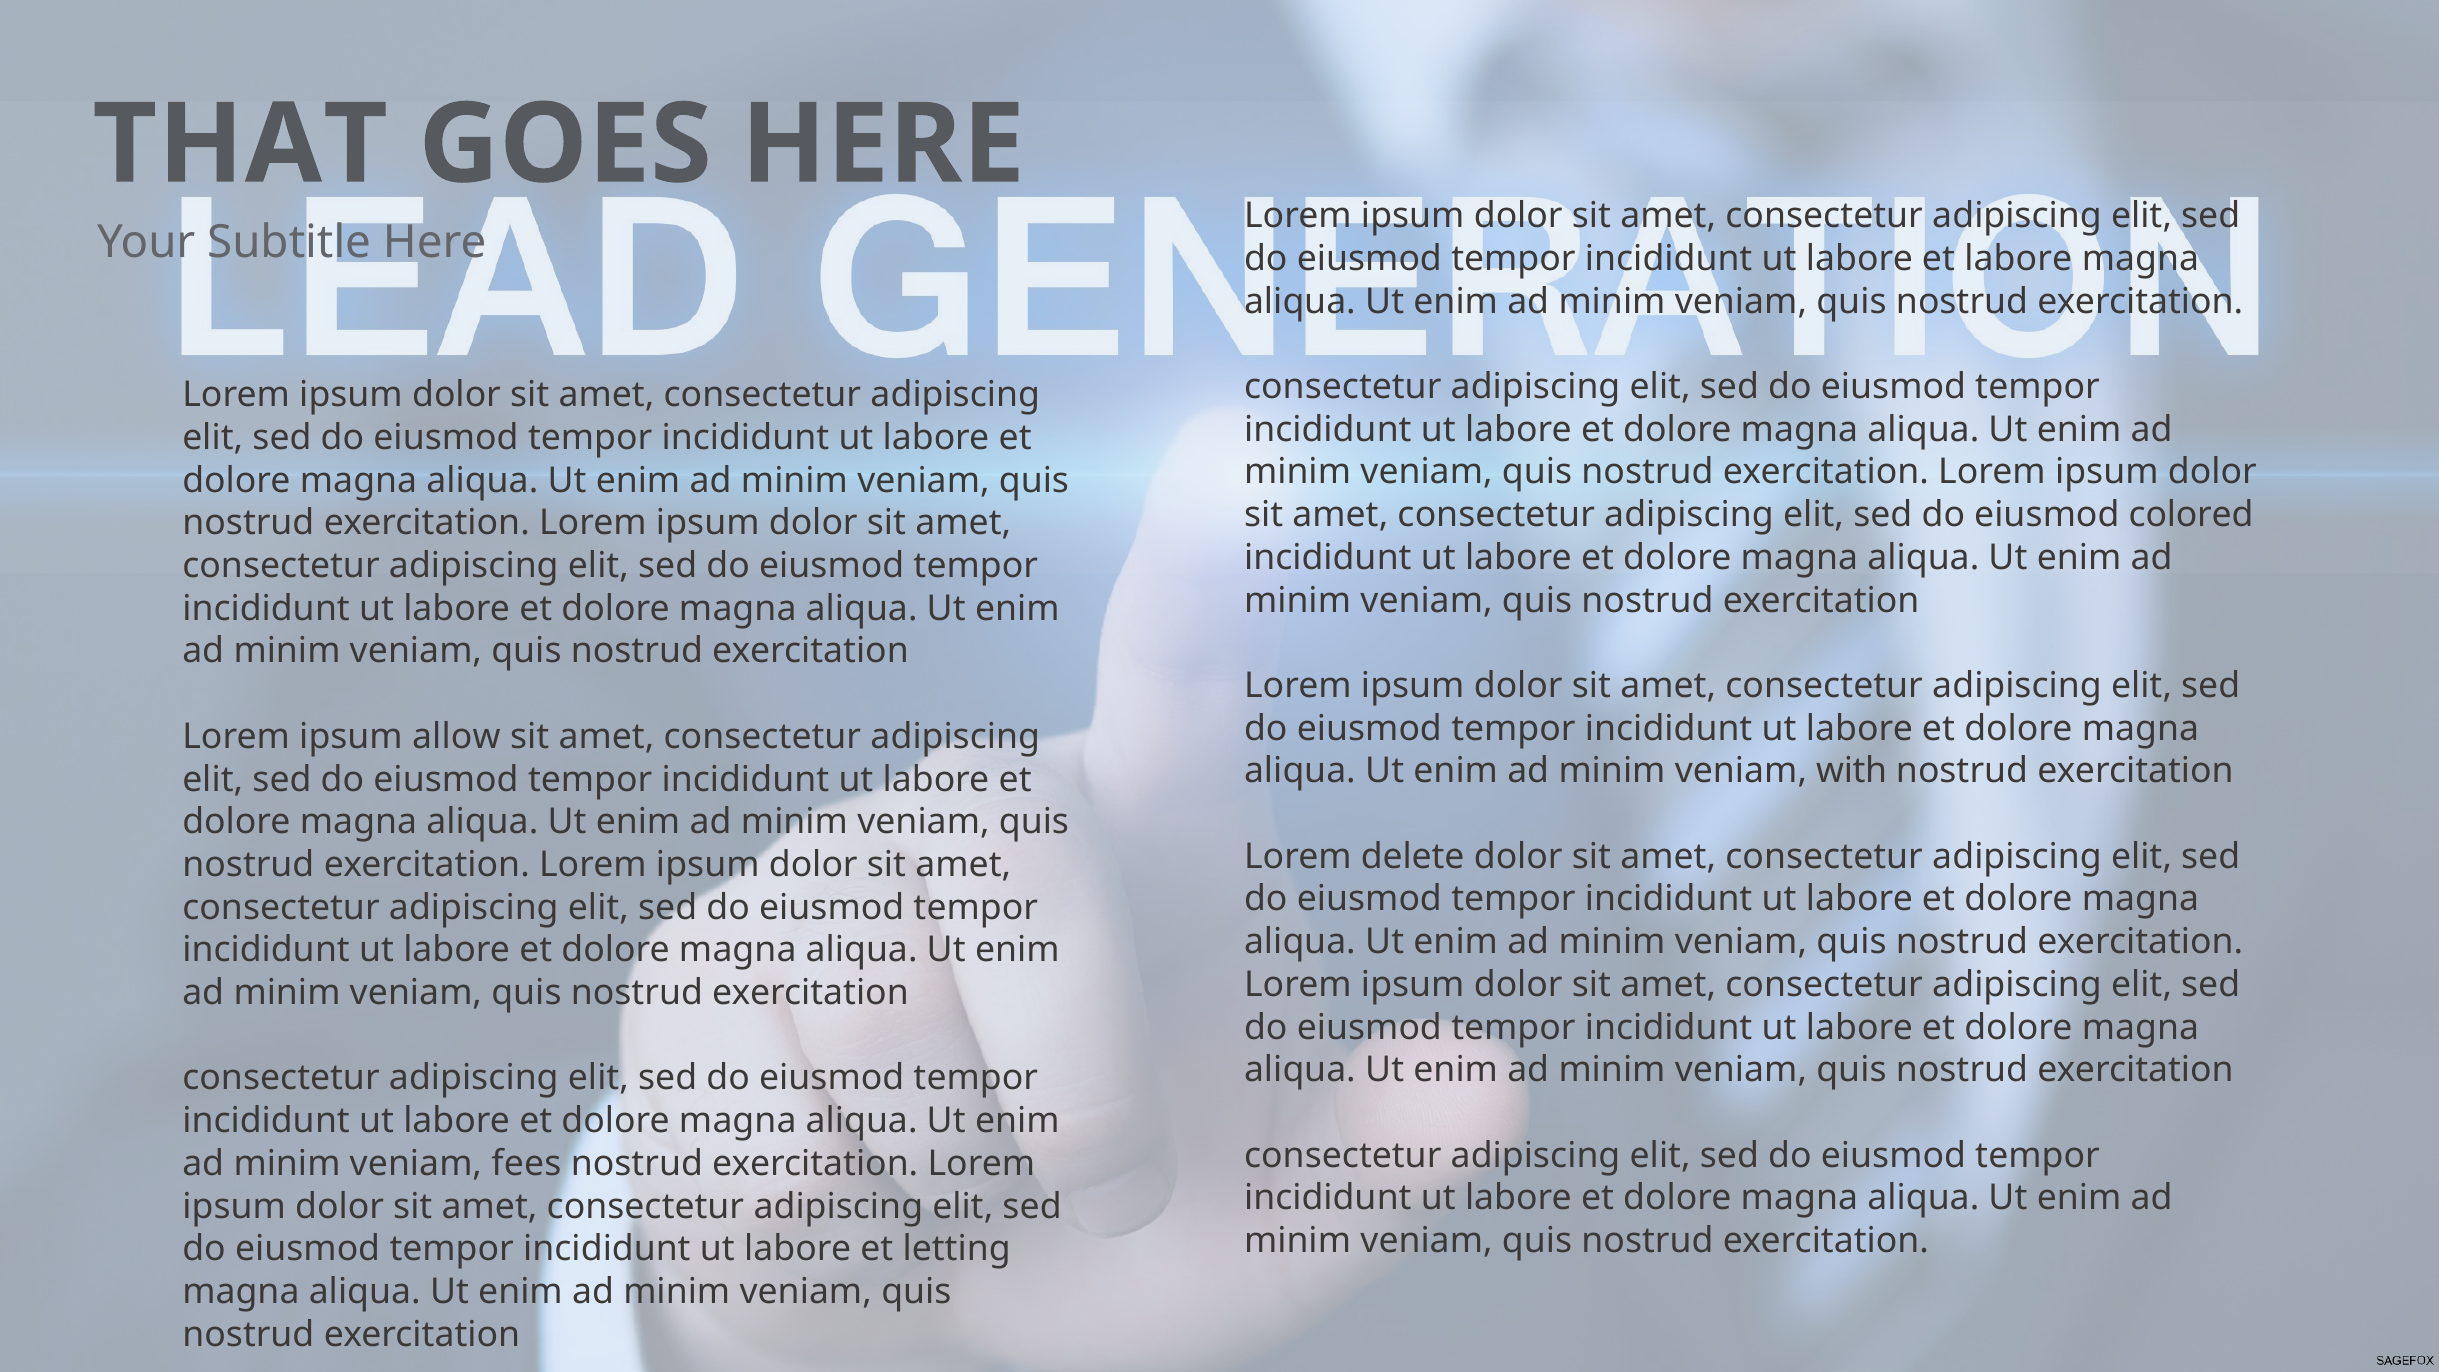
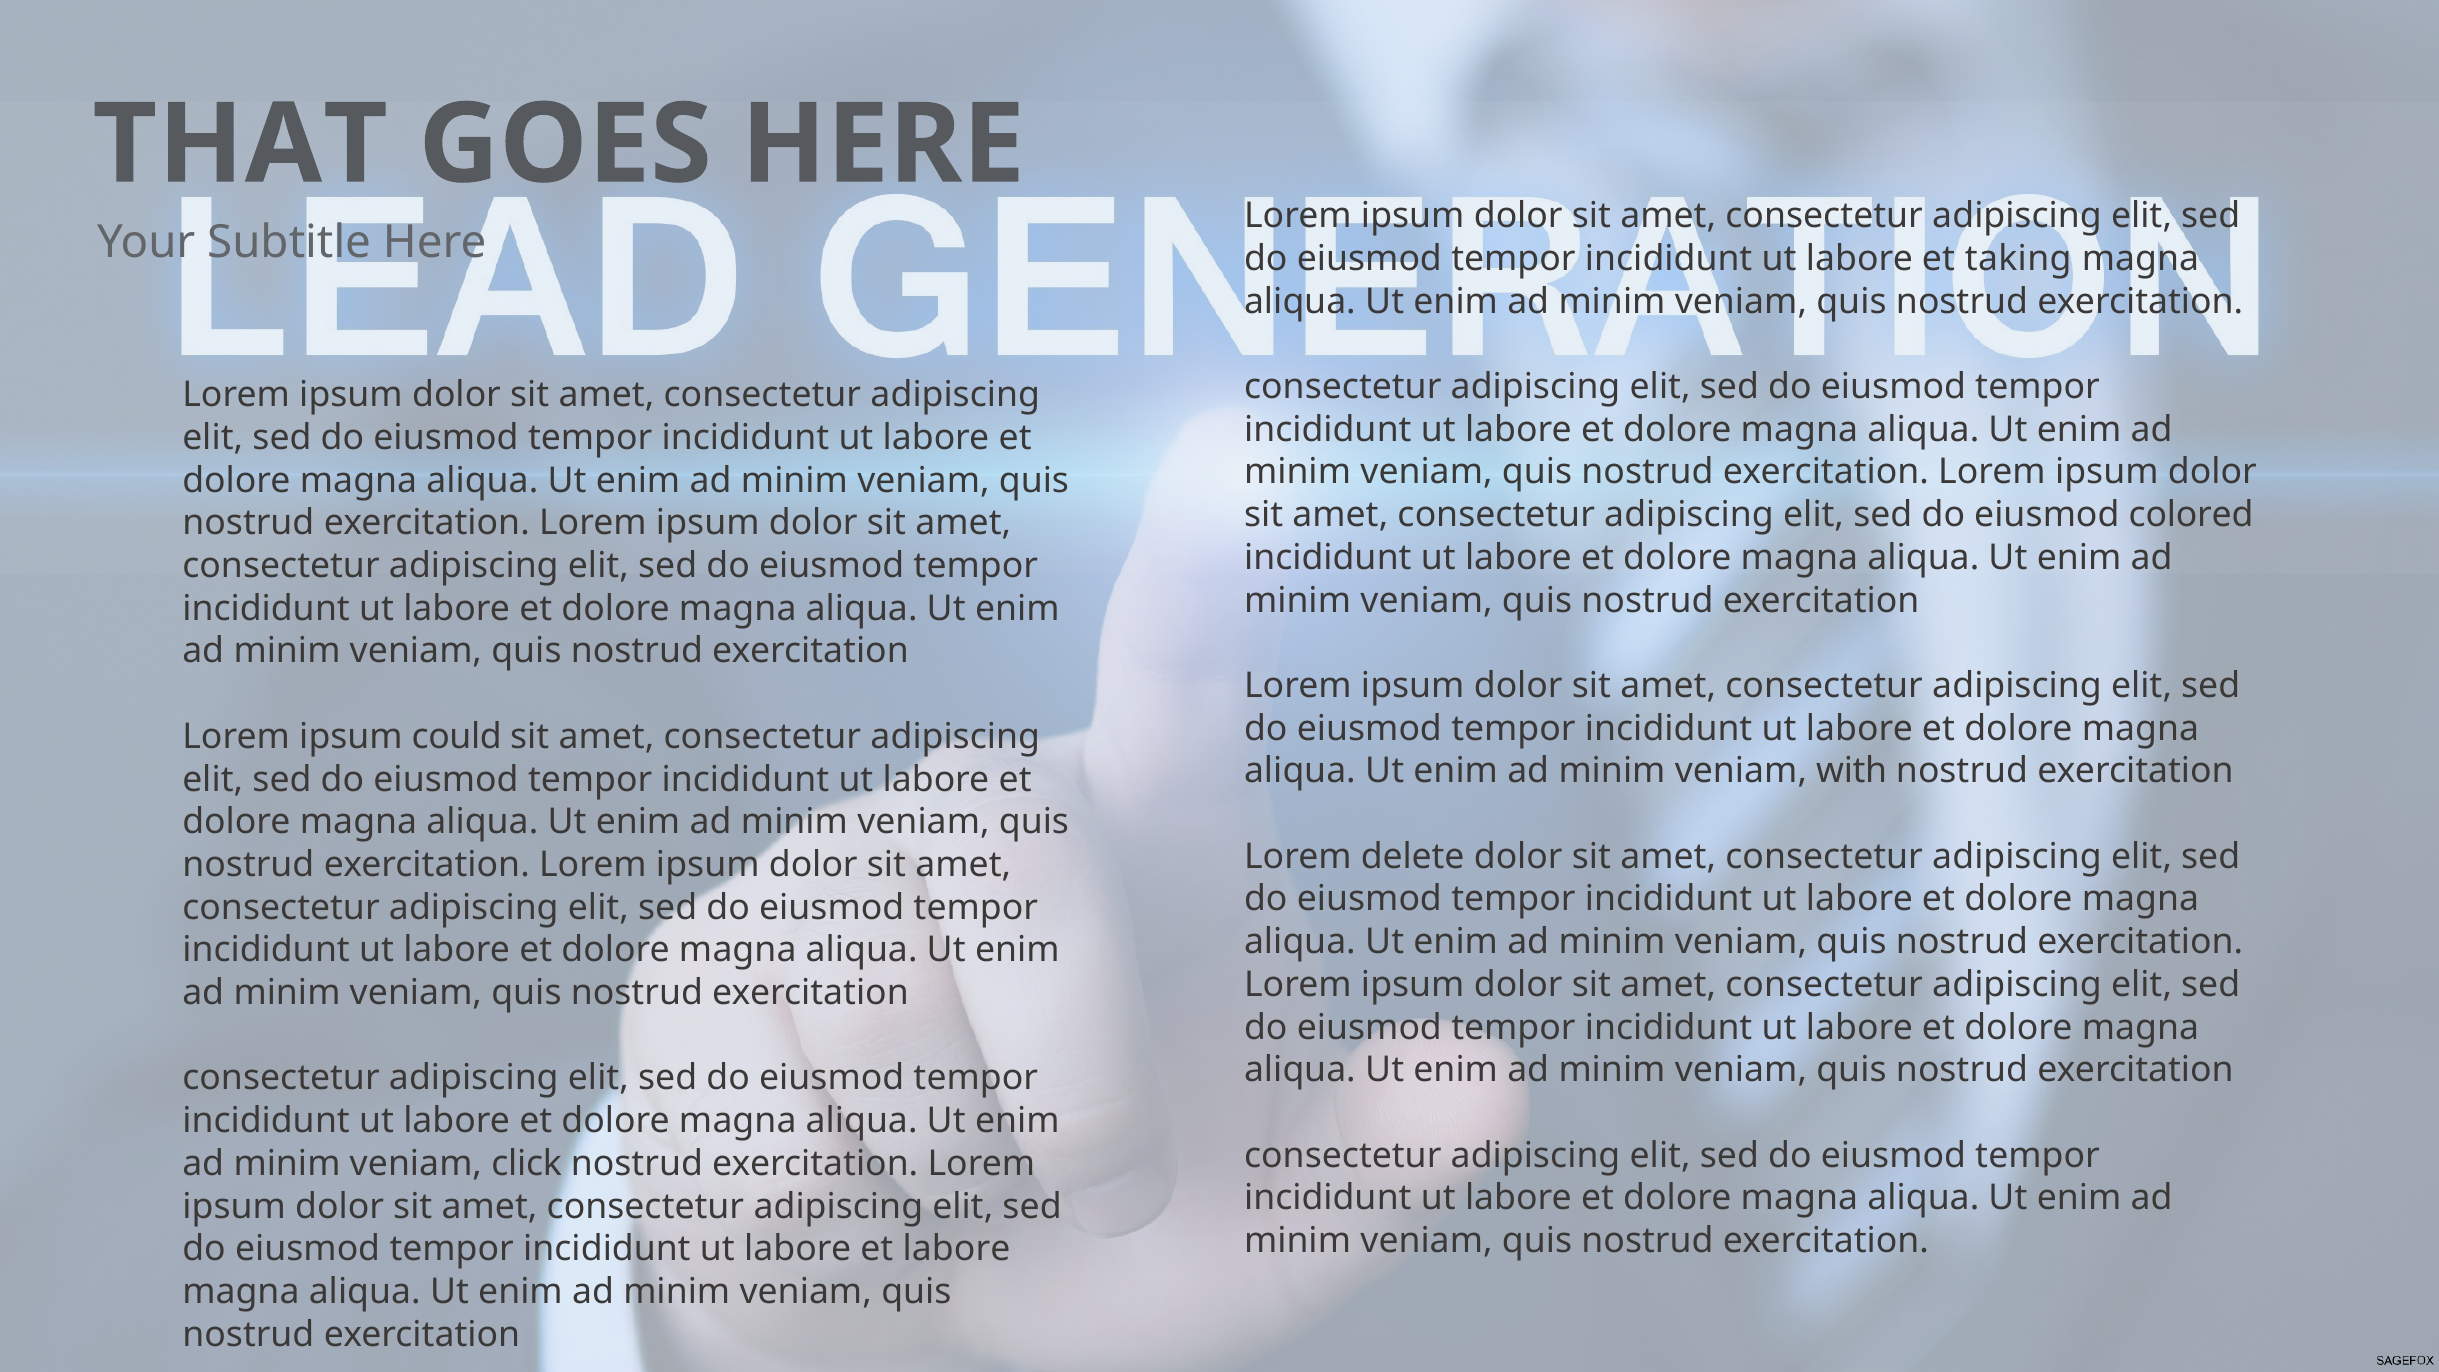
et labore: labore -> taking (2018, 259)
allow: allow -> could (457, 737)
fees: fees -> click (527, 1164)
et letting: letting -> labore (957, 1249)
